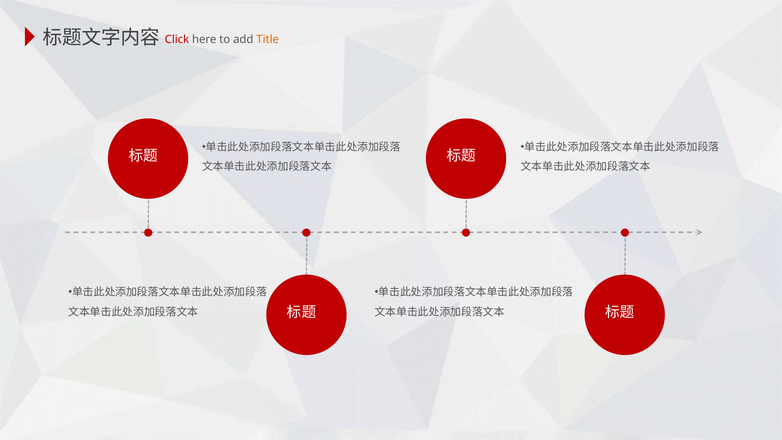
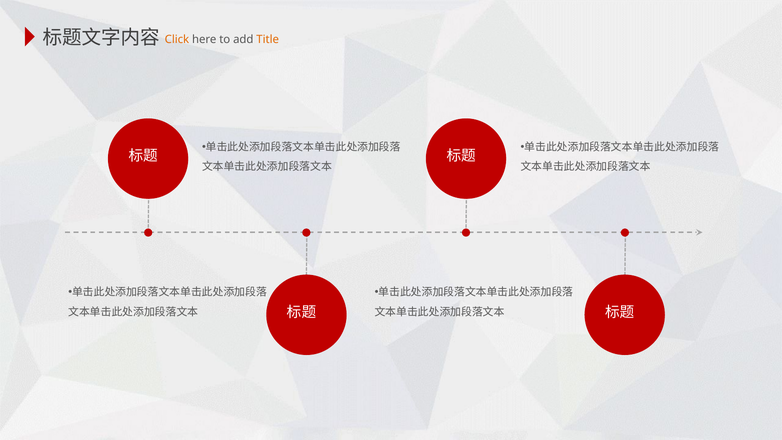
Click colour: red -> orange (177, 39)
